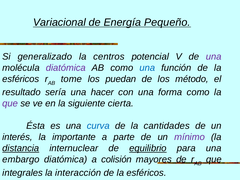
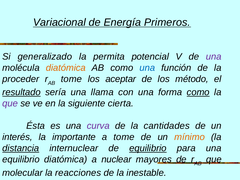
Pequeño: Pequeño -> Primeros (167, 22)
centros: centros -> permita (109, 57)
diatómica colour: purple -> orange (66, 68)
esféricos: esféricos -> proceder (21, 79)
puedan: puedan -> aceptar (121, 79)
resultado underline: none -> present (22, 92)
hacer: hacer -> llama (102, 92)
como underline: none -> present (198, 92)
curva colour: blue -> purple (98, 126)
a parte: parte -> tome (124, 137)
mínimo colour: purple -> orange (190, 137)
embargo: embargo -> equilibrio (21, 160)
colisión: colisión -> nuclear (116, 160)
integrales: integrales -> molecular (23, 173)
interacción: interacción -> reacciones (78, 173)
esféricos: esféricos -> inestable (146, 173)
